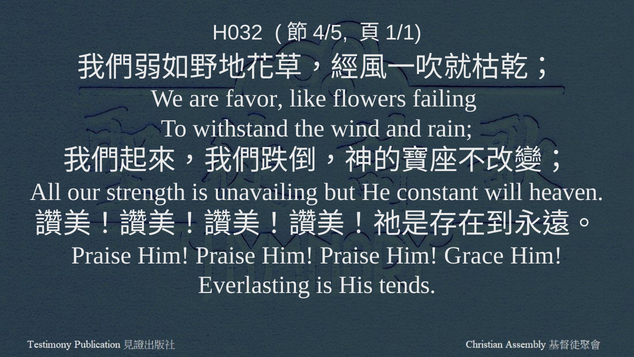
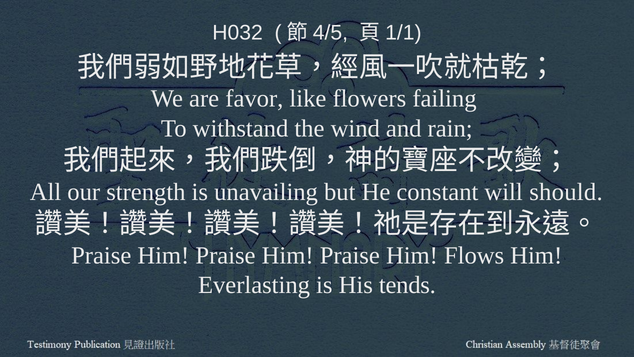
heaven: heaven -> should (566, 192)
Grace: Grace -> Flows (474, 255)
